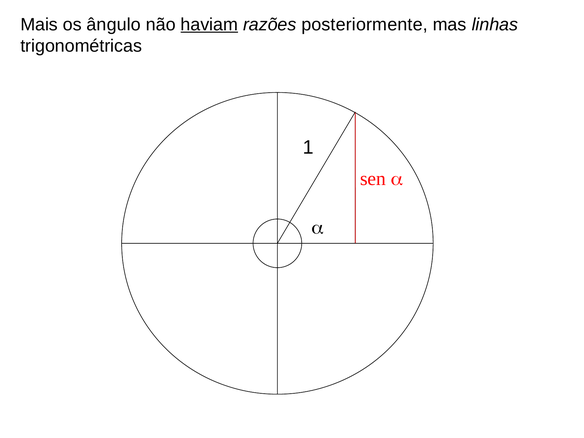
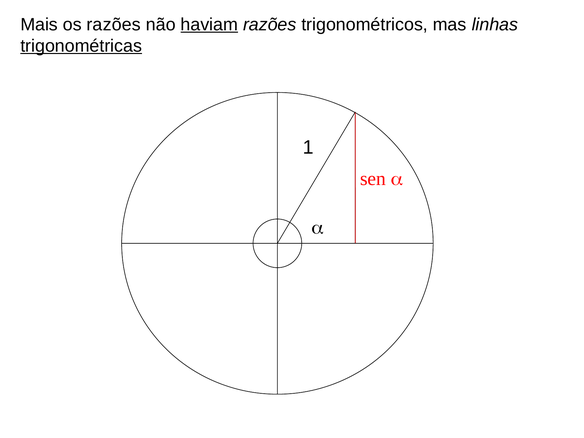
os ângulo: ângulo -> razões (114, 25)
posteriormente: posteriormente -> trigonométricos (365, 25)
trigonométricas underline: none -> present (81, 46)
